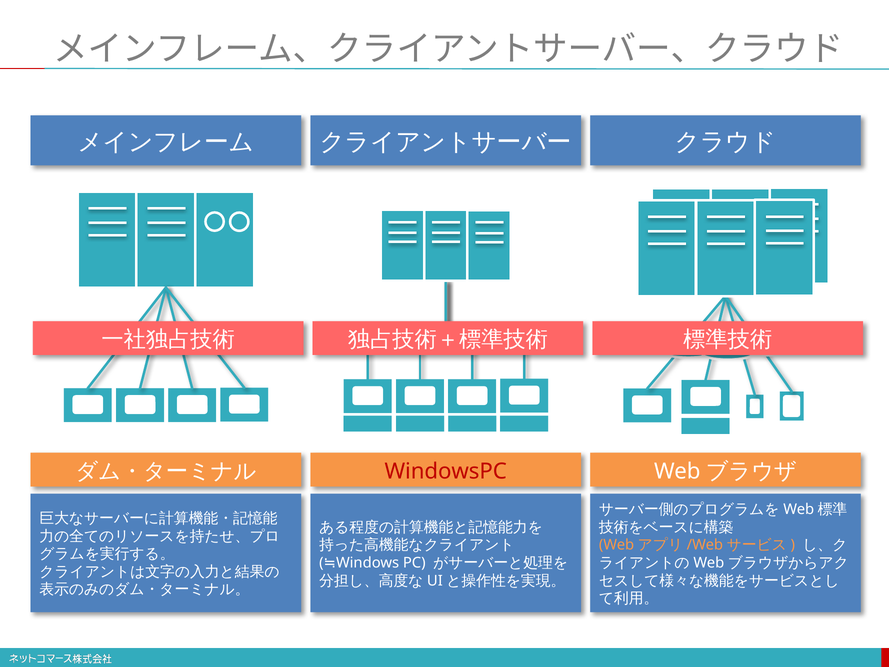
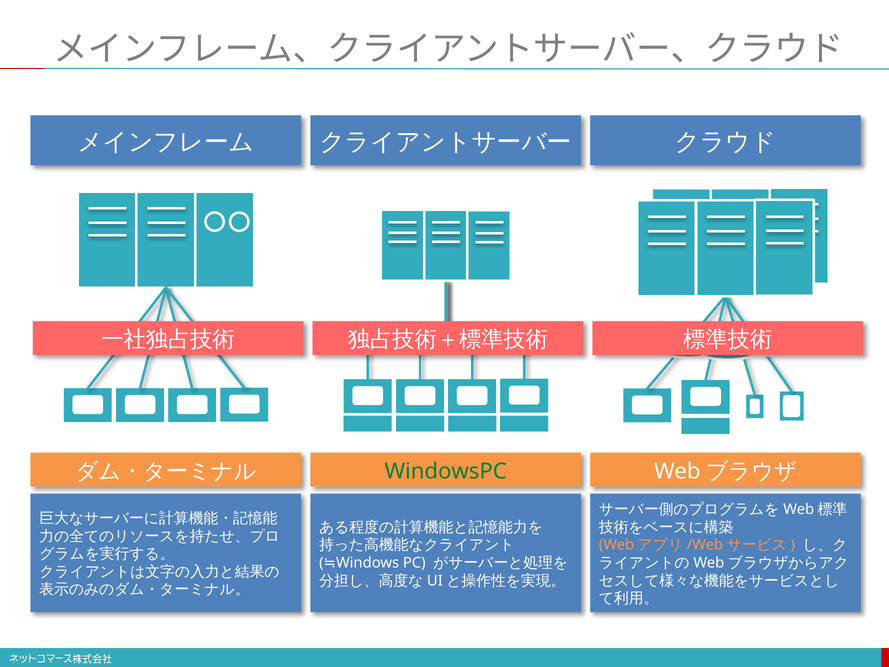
WindowsPC colour: red -> green (446, 471)
